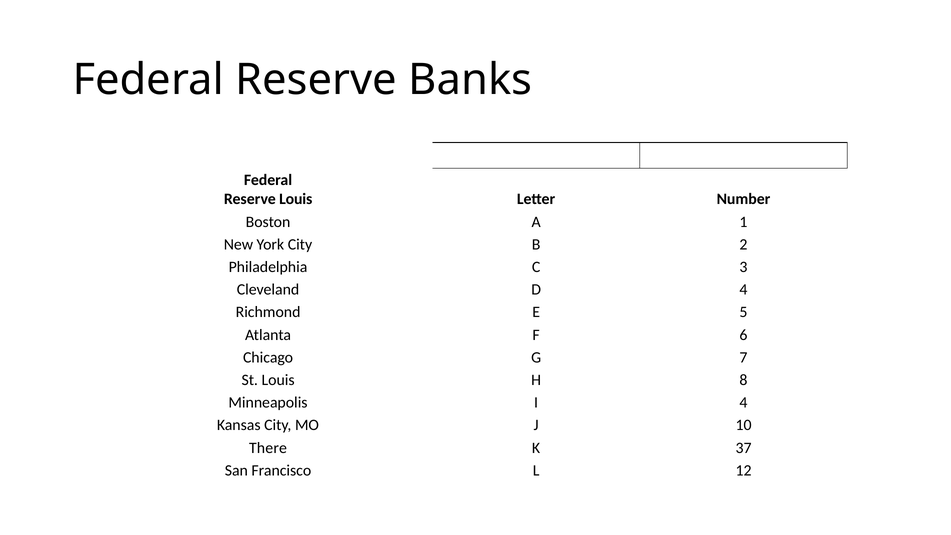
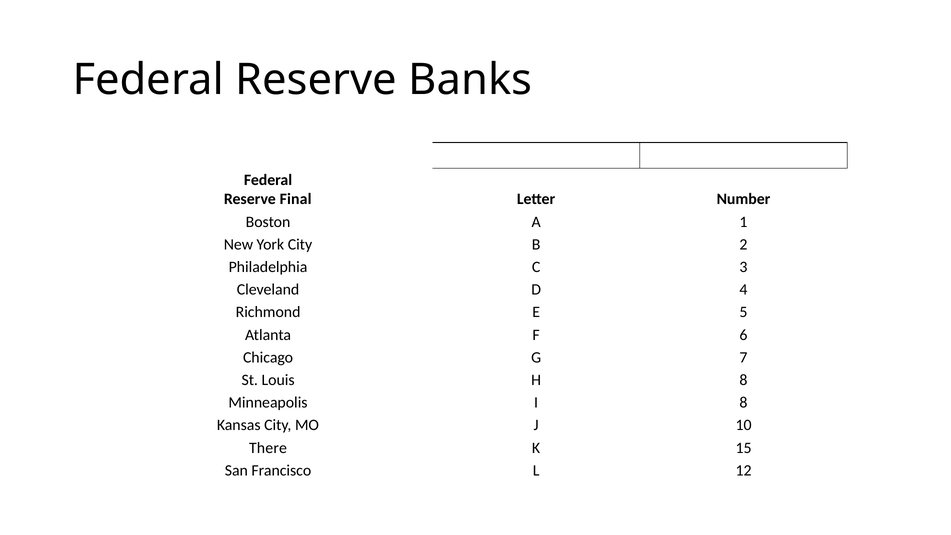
Reserve Louis: Louis -> Final (296, 199)
I 4: 4 -> 8 (744, 403)
37: 37 -> 15 (744, 448)
